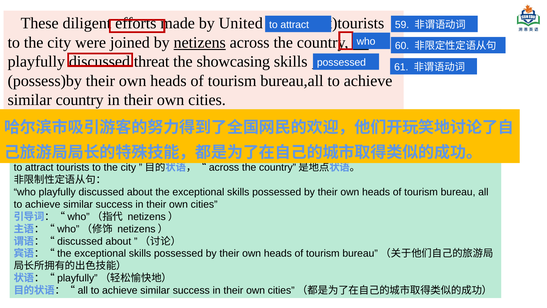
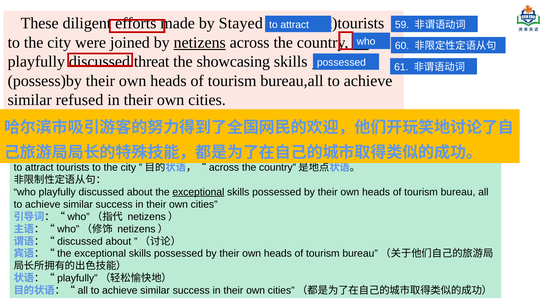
United: United -> Stayed (241, 23)
similar country: country -> refused (80, 100)
exceptional underline: none -> present (198, 192)
